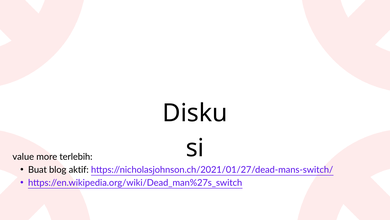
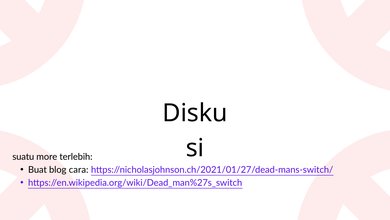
value: value -> suatu (23, 156)
aktif: aktif -> cara (79, 169)
